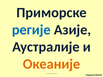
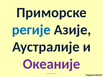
Океаније colour: orange -> purple (52, 64)
